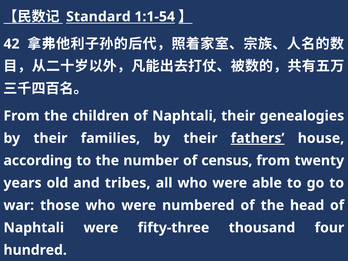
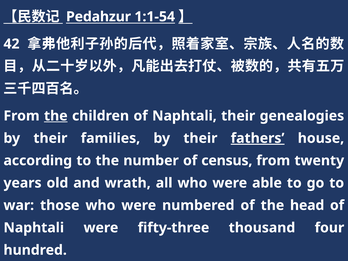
Standard: Standard -> Pedahzur (99, 17)
the underline: none -> present (56, 116)
tribes: tribes -> wrath (128, 183)
